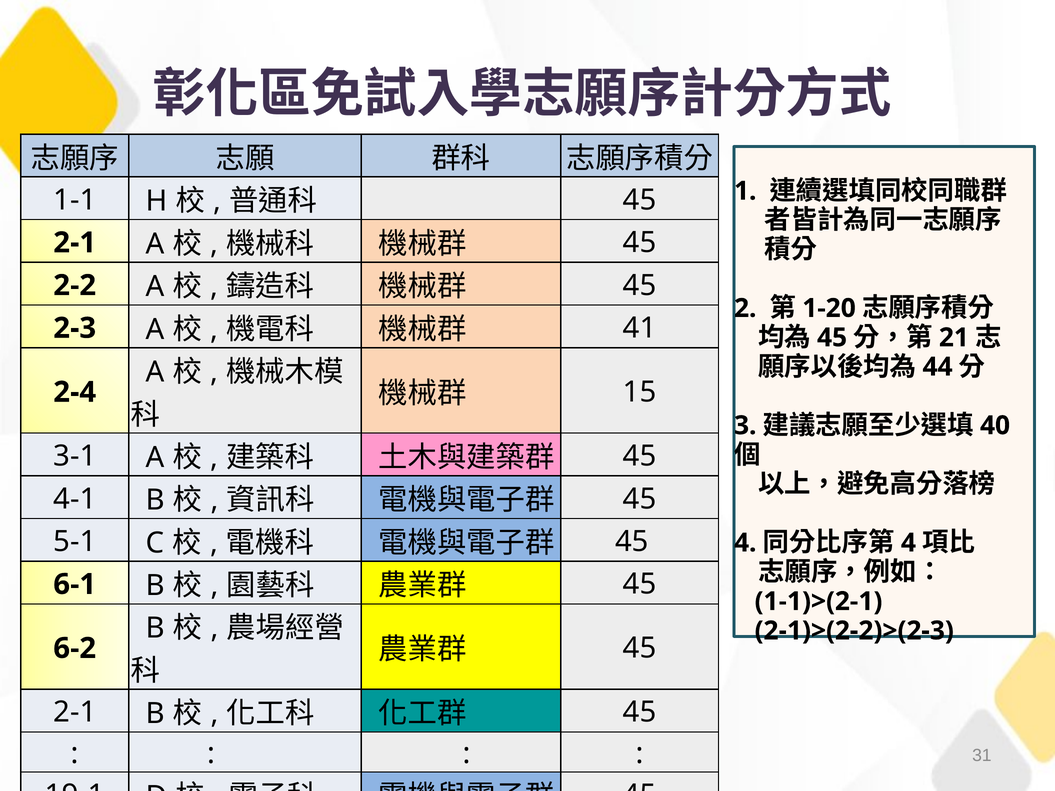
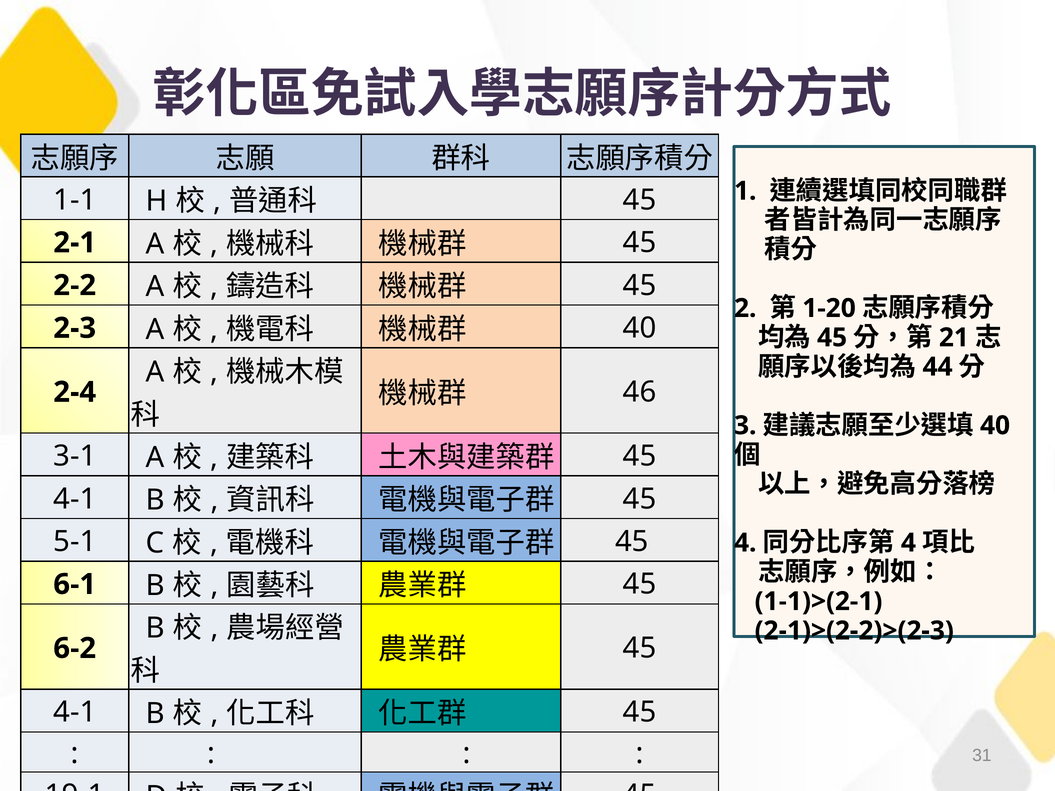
41: 41 -> 40 (640, 328)
15: 15 -> 46 (640, 392)
2-1: 2-1 -> 4-1 (75, 712)
